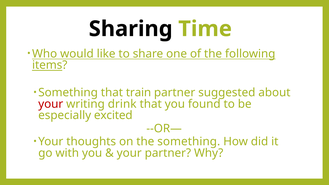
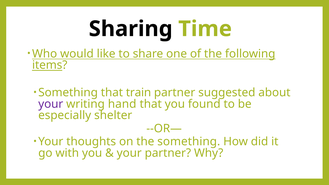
your colour: red -> purple (51, 104)
drink: drink -> hand (122, 104)
excited: excited -> shelter (113, 115)
